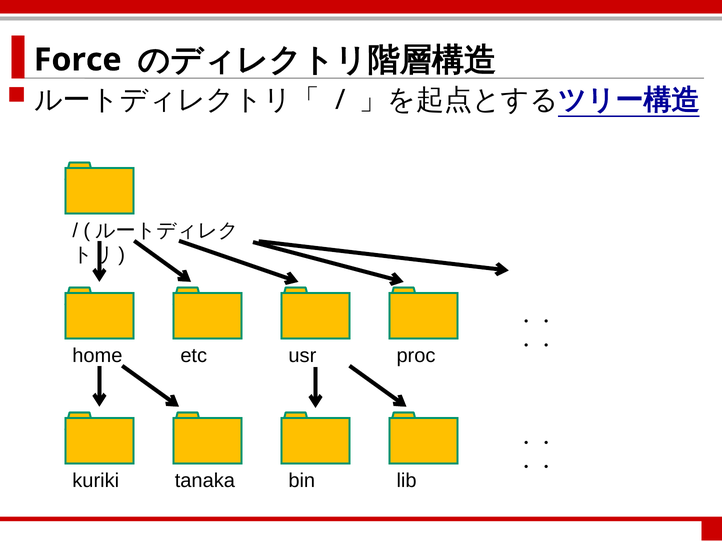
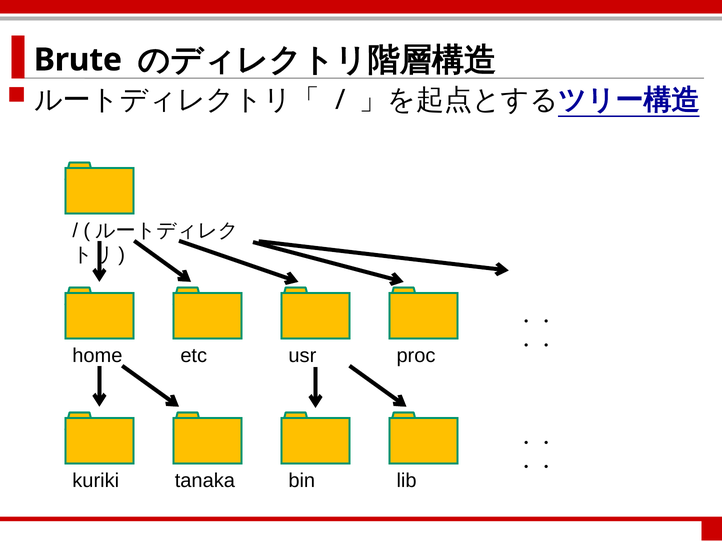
Force: Force -> Brute (78, 60)
